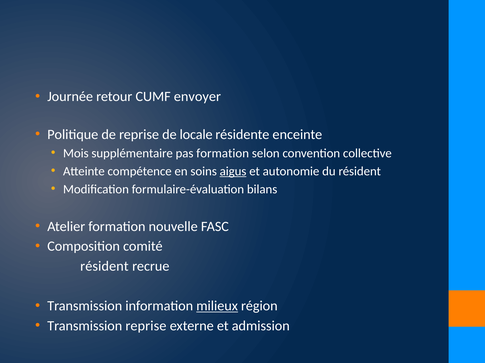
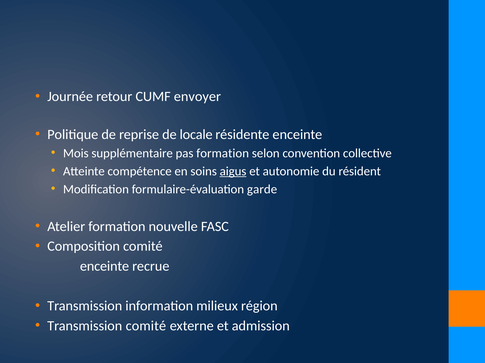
bilans: bilans -> garde (262, 190)
résident: résident -> enceinte (105, 267)
milieux underline: present -> none (217, 307)
Transmission reprise: reprise -> comité (146, 327)
